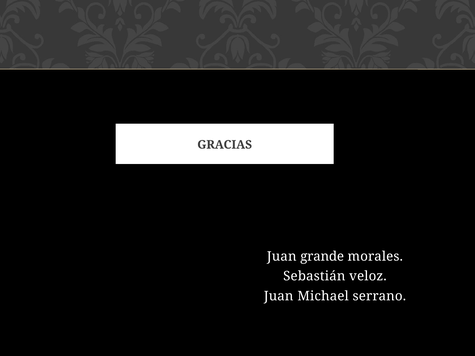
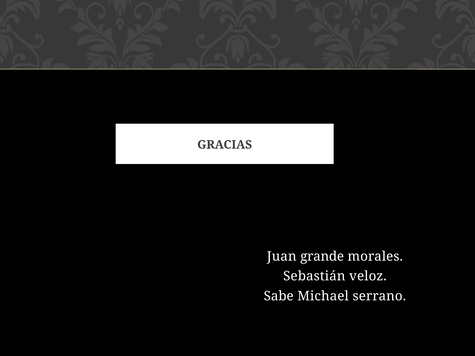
Juan: Juan -> Sabe (279, 296)
